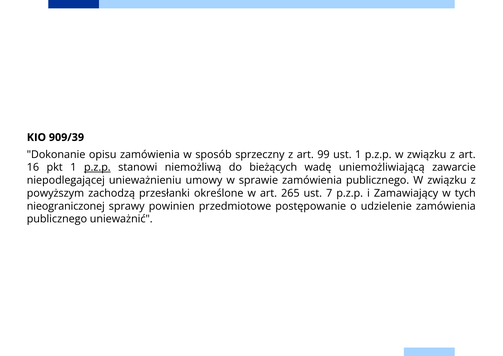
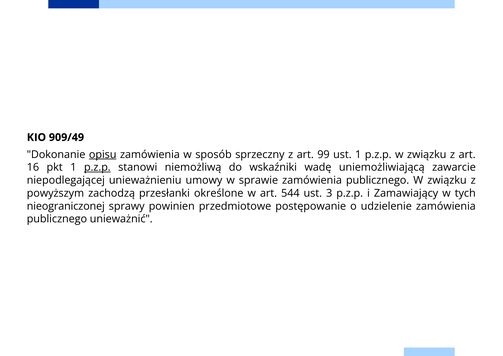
909/39: 909/39 -> 909/49 (66, 137)
opisu underline: none -> present (103, 154)
bieżących: bieżących -> wskaźniki (273, 167)
265: 265 -> 544 (290, 193)
7: 7 -> 3 (329, 193)
